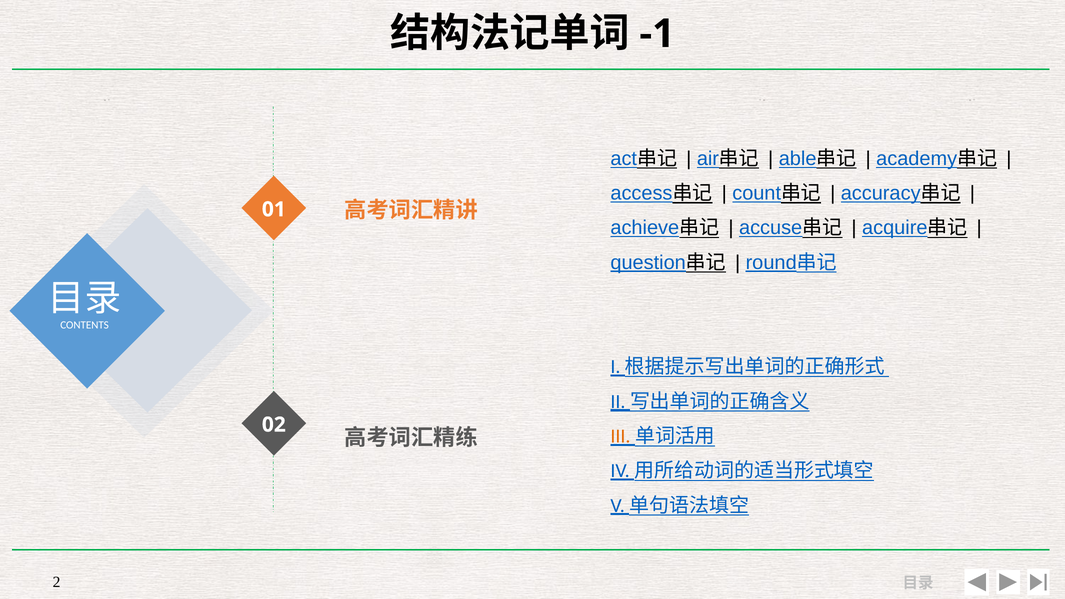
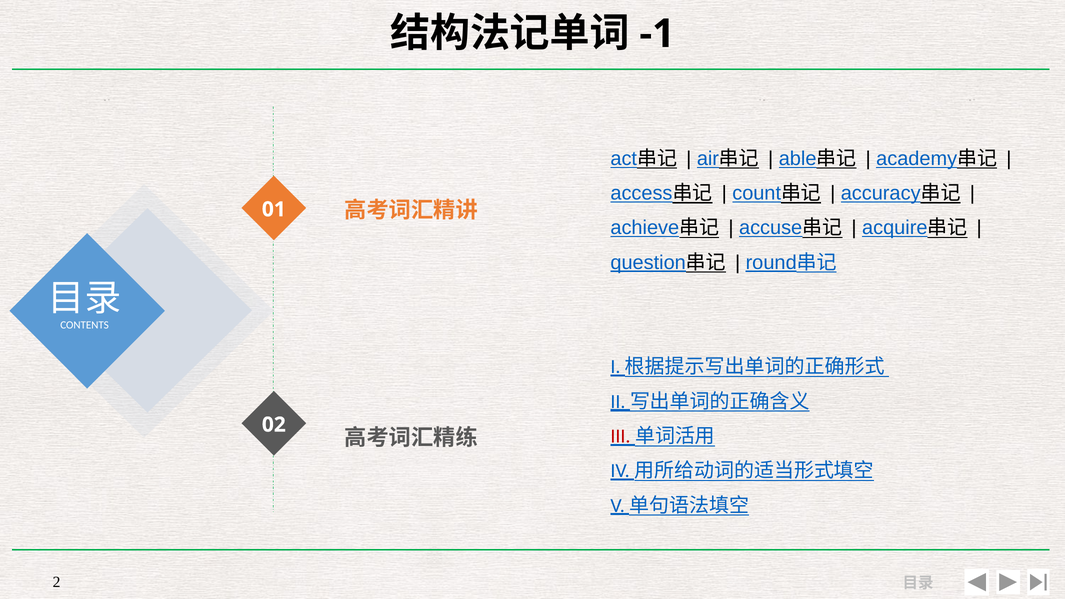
III colour: orange -> red (620, 436)
